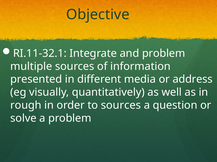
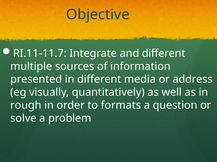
RI.11-32.1: RI.11-32.1 -> RI.11-11.7 (40, 54)
and problem: problem -> different (164, 54)
to sources: sources -> formats (121, 106)
